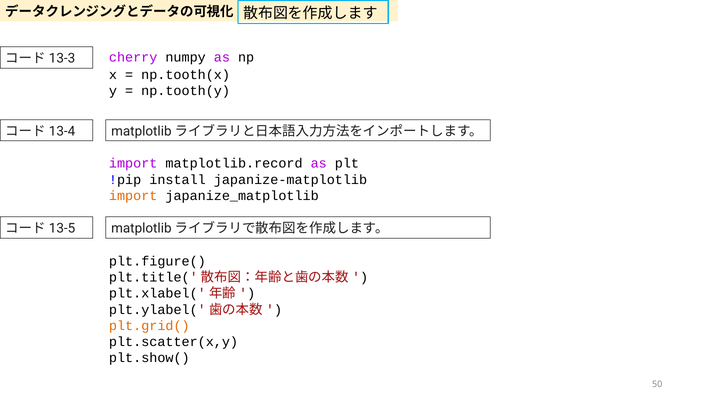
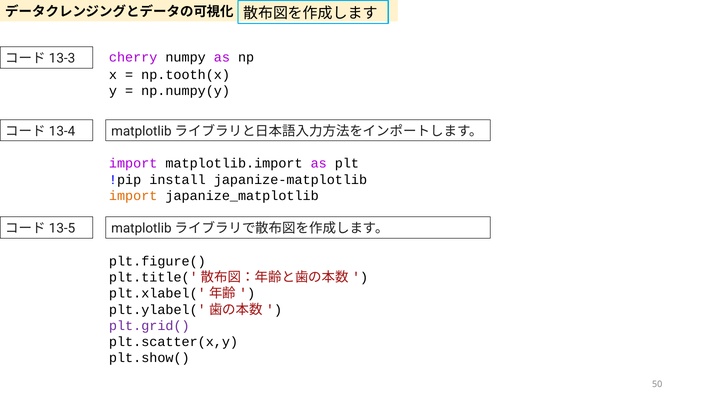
np.tooth(y: np.tooth(y -> np.numpy(y (186, 91)
matplotlib.record: matplotlib.record -> matplotlib.import (234, 164)
plt.grid( colour: orange -> purple (149, 326)
